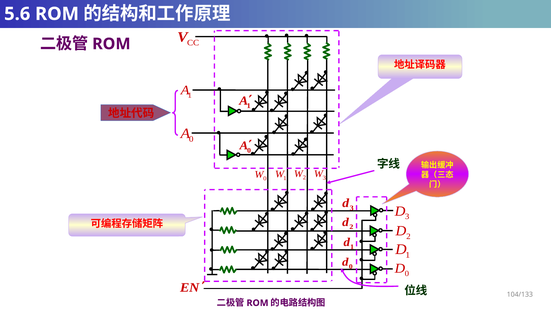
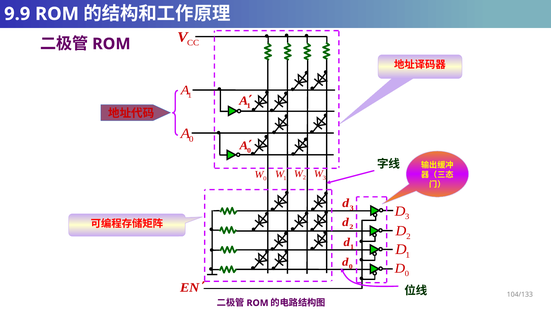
5.6: 5.6 -> 9.9 (17, 14)
